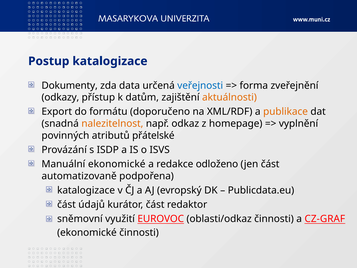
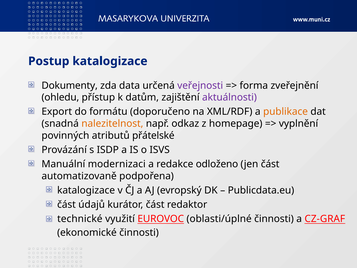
veřejnosti colour: blue -> purple (200, 85)
odkazy: odkazy -> ohledu (60, 97)
aktuálnosti colour: orange -> purple (229, 97)
Manuální ekonomické: ekonomické -> modernizaci (117, 164)
sněmovní: sněmovní -> technické (80, 219)
oblasti/odkaz: oblasti/odkaz -> oblasti/úplné (219, 219)
